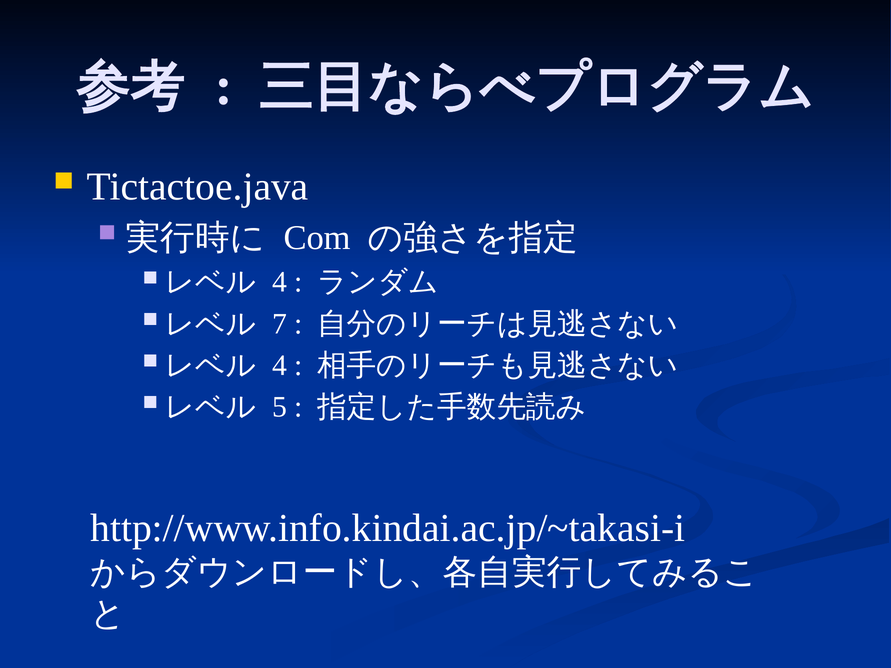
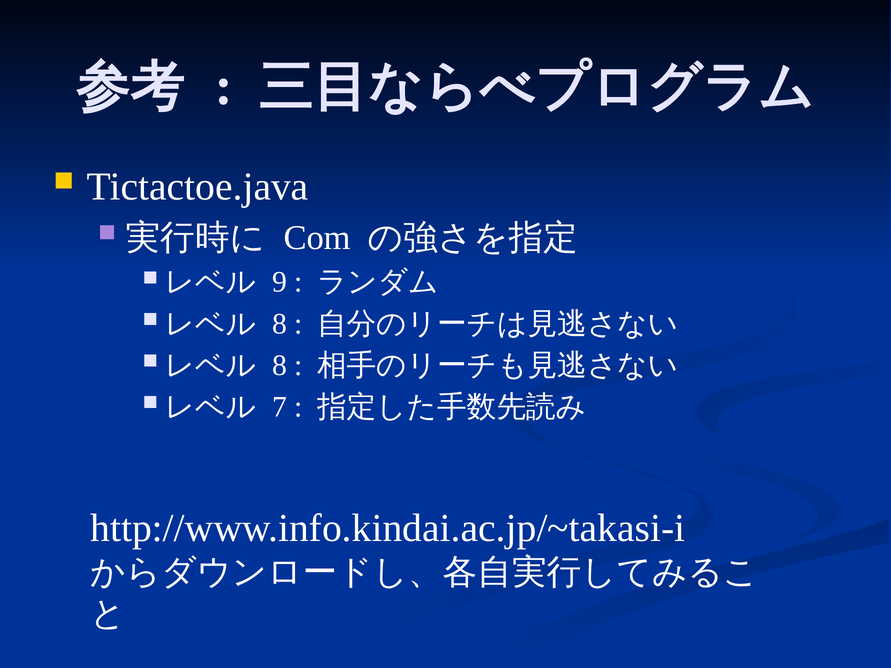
4: 4 -> 9 (279, 282)
7: 7 -> 8 (279, 324)
4: 4 -> 8 (279, 365)
5: 5 -> 7 (279, 407)
